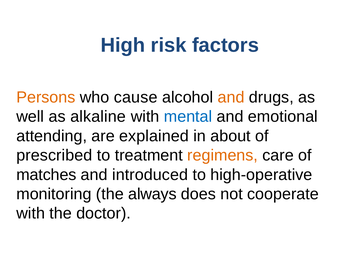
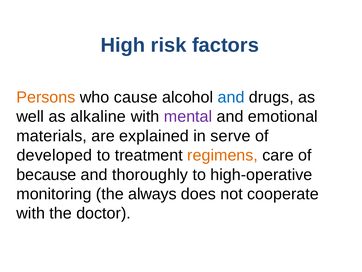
and colour: orange -> blue (231, 97)
mental colour: blue -> purple (188, 116)
attending: attending -> materials (52, 136)
about: about -> serve (230, 136)
prescribed: prescribed -> developed (54, 155)
matches: matches -> because (46, 174)
introduced: introduced -> thoroughly (150, 174)
